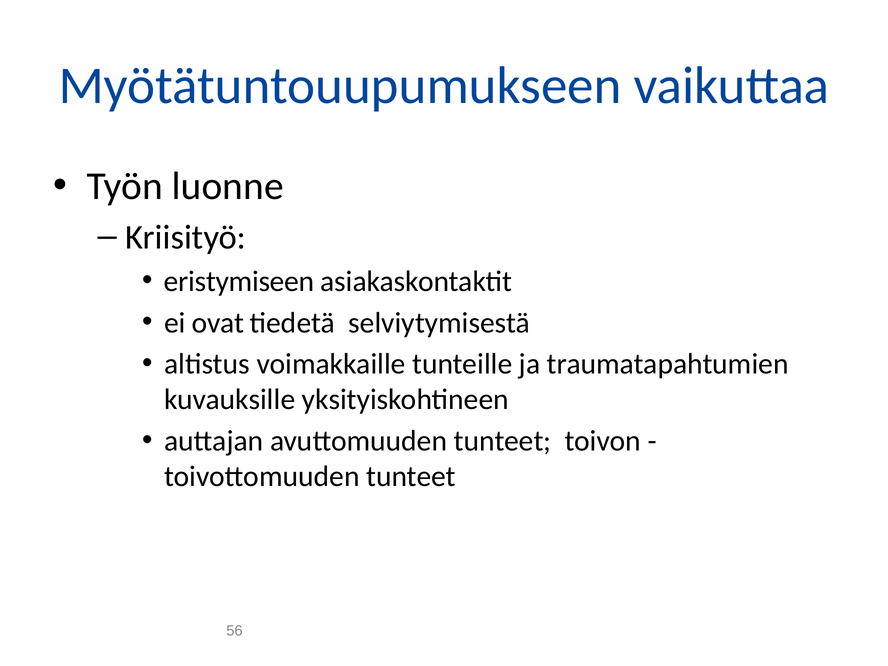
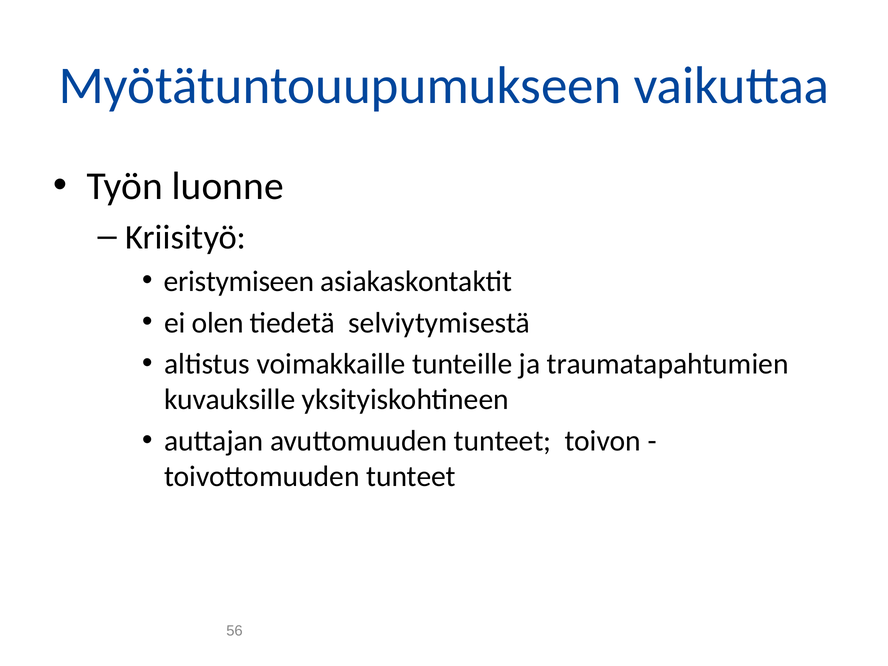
ovat: ovat -> olen (218, 323)
